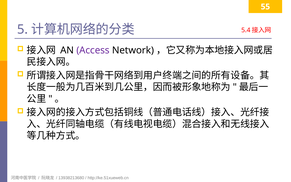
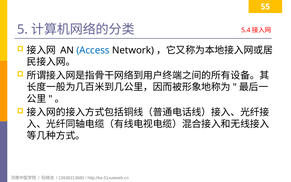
Access colour: purple -> blue (93, 50)
